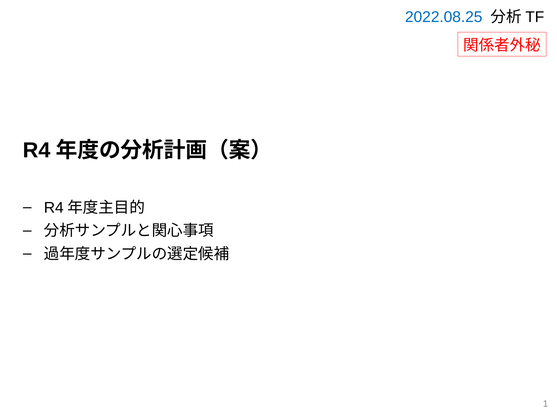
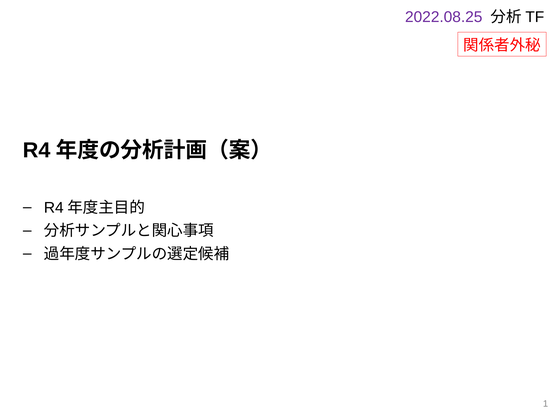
2022.08.25 colour: blue -> purple (444, 17)
